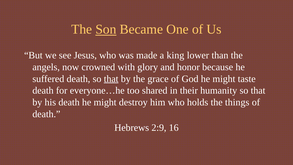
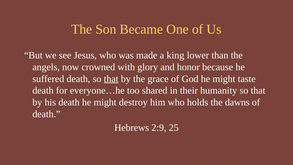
Son underline: present -> none (106, 29)
things: things -> dawns (237, 102)
16: 16 -> 25 (174, 128)
